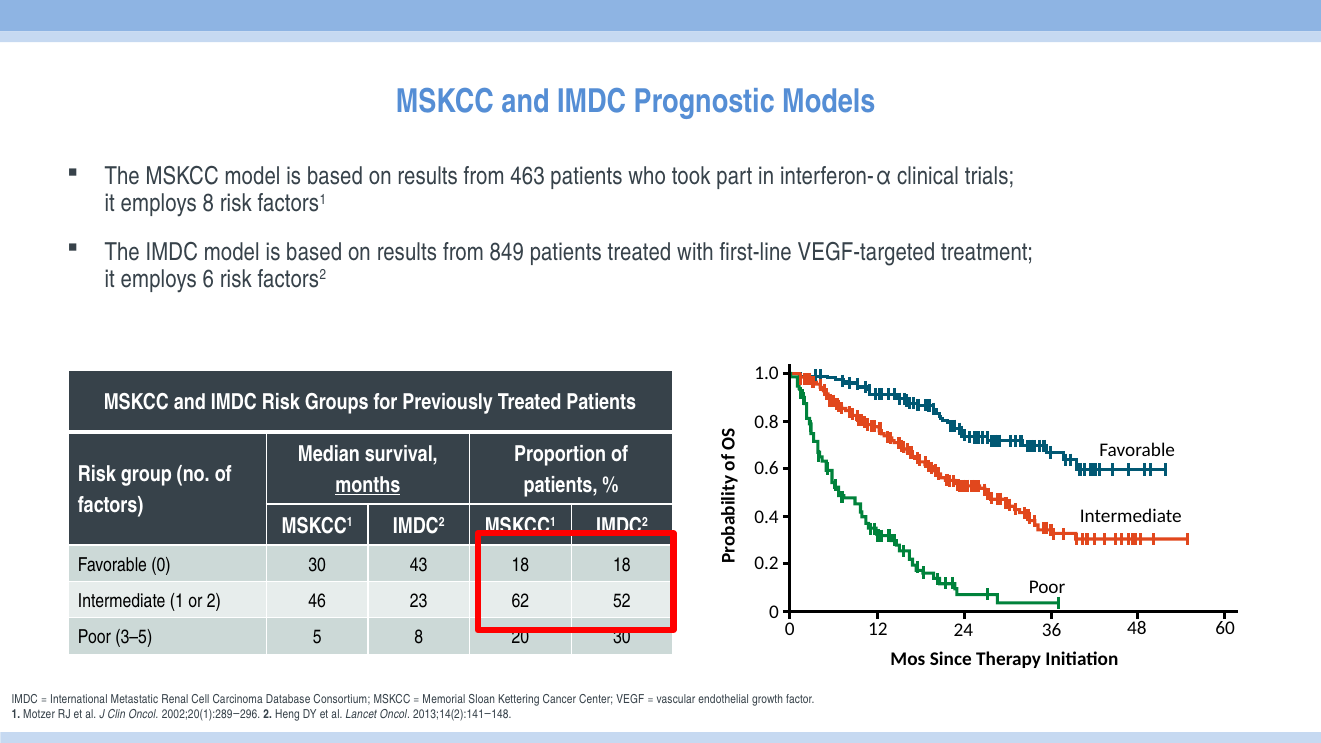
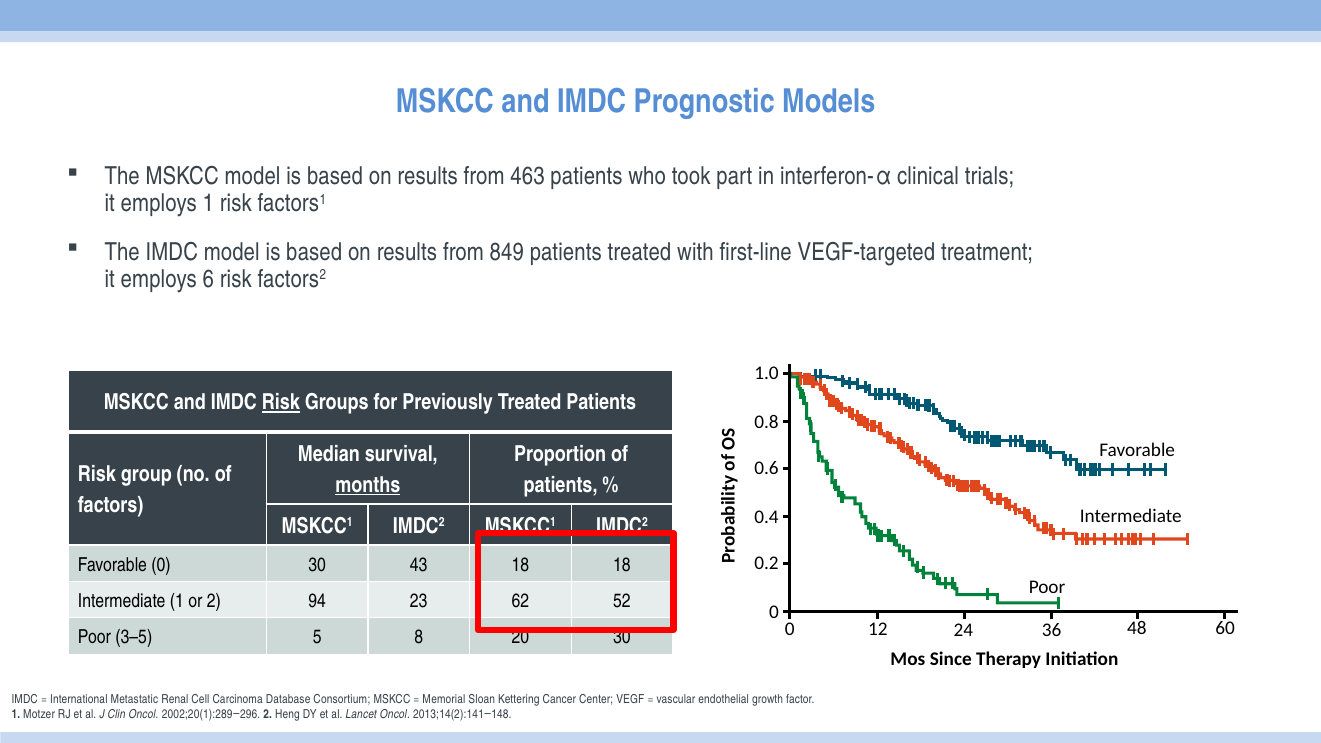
employs 8: 8 -> 1 (208, 203)
Risk underline: none -> present (281, 403)
46: 46 -> 94 (317, 601)
